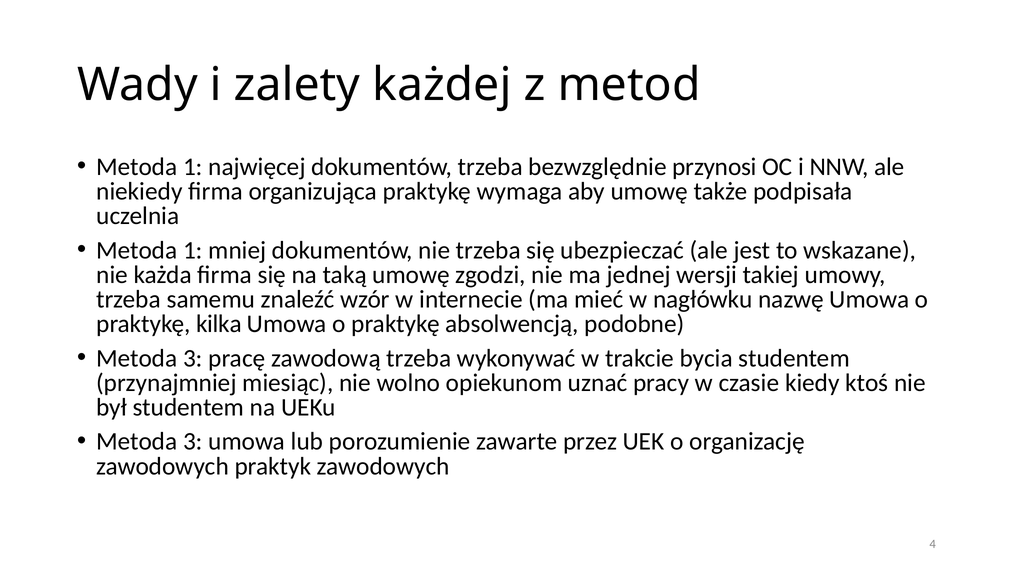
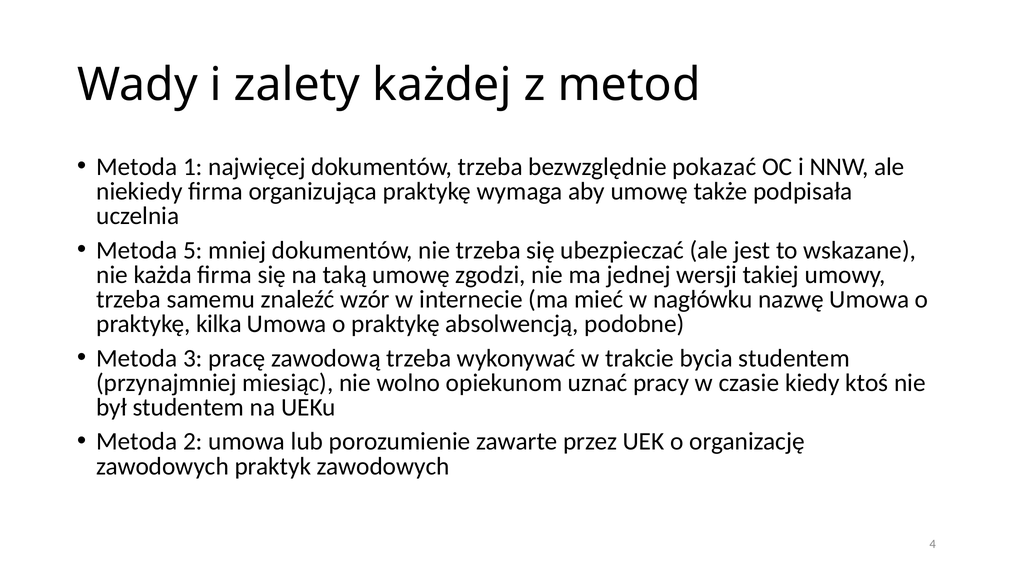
przynosi: przynosi -> pokazać (714, 167)
1: 1 -> 5 (193, 250)
3: 3 -> 2 (193, 441)
